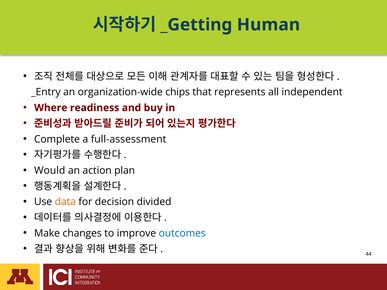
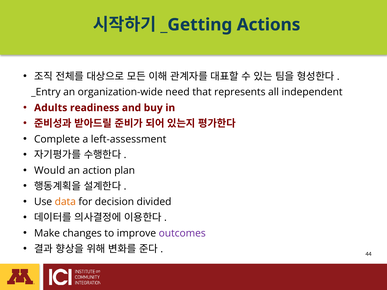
Human: Human -> Actions (269, 25)
chips: chips -> need (178, 92)
Where: Where -> Adults (51, 108)
full-assessment: full-assessment -> left-assessment (129, 139)
outcomes colour: blue -> purple (182, 233)
